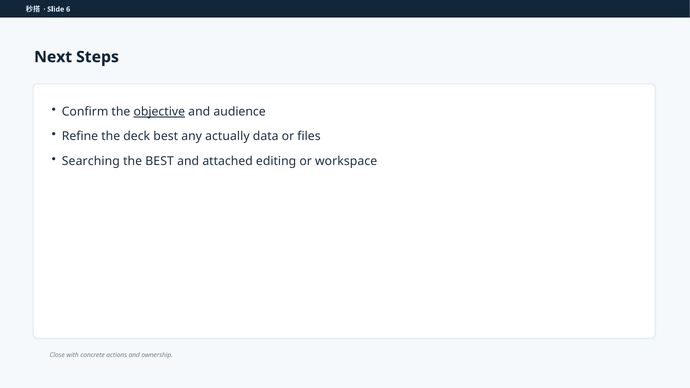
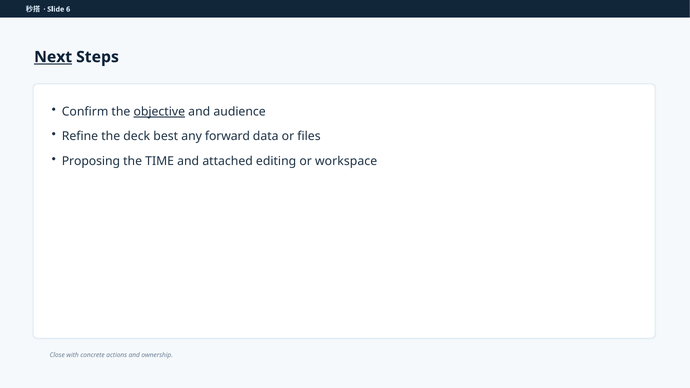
Next underline: none -> present (53, 57)
actually: actually -> forward (227, 136)
Searching: Searching -> Proposing (91, 161)
the BEST: BEST -> TIME (160, 161)
